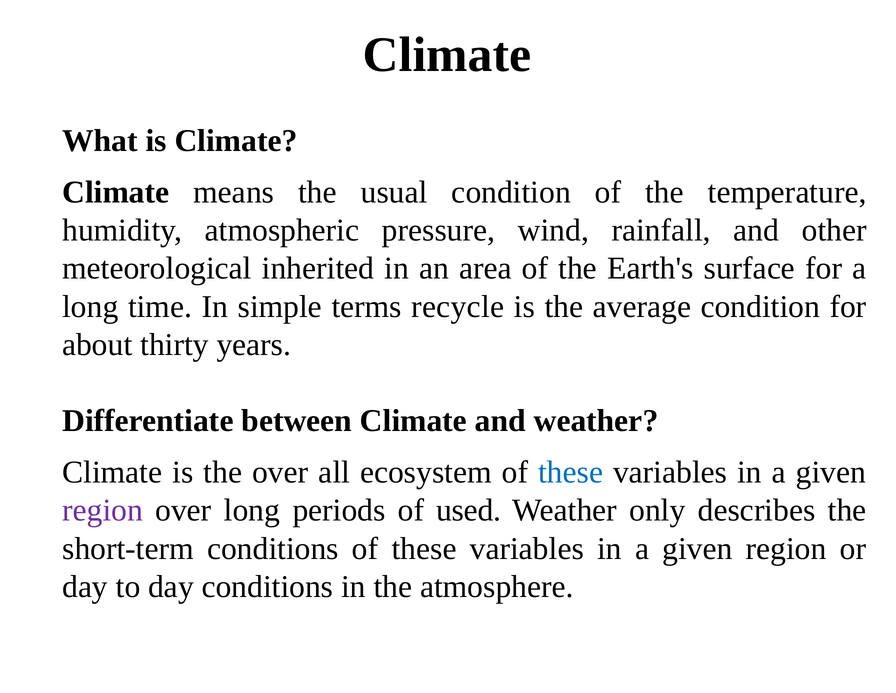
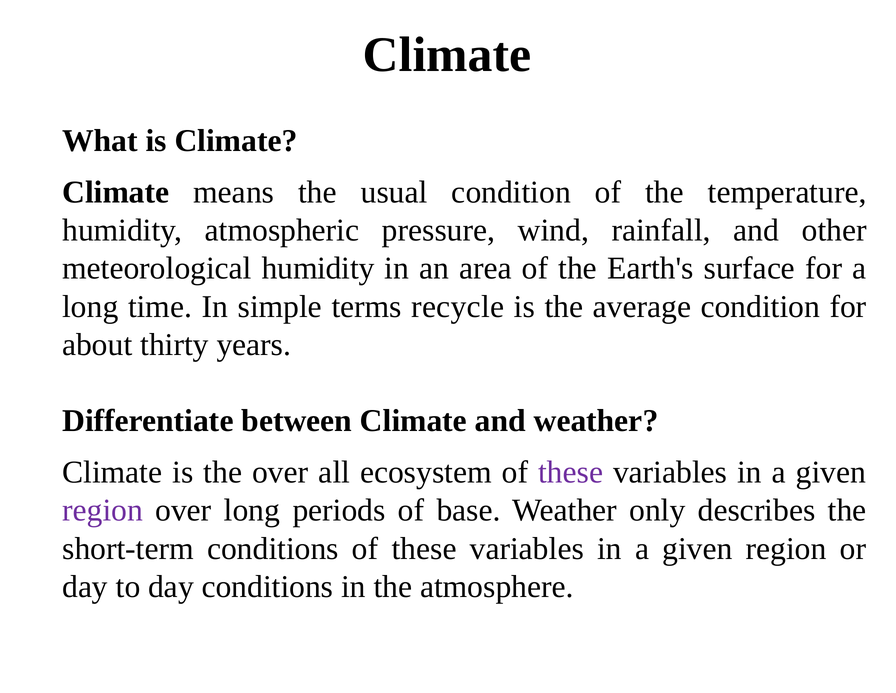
meteorological inherited: inherited -> humidity (318, 268)
these colour: blue -> purple (571, 472)
used: used -> base (469, 510)
